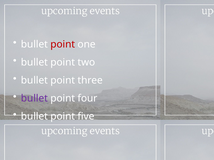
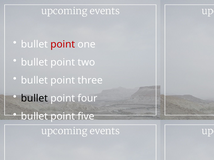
bullet colour: purple -> black (34, 99)
